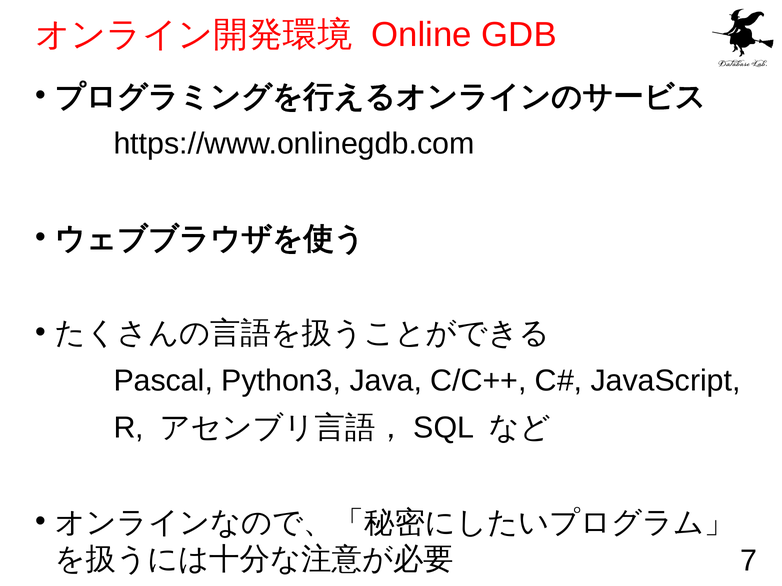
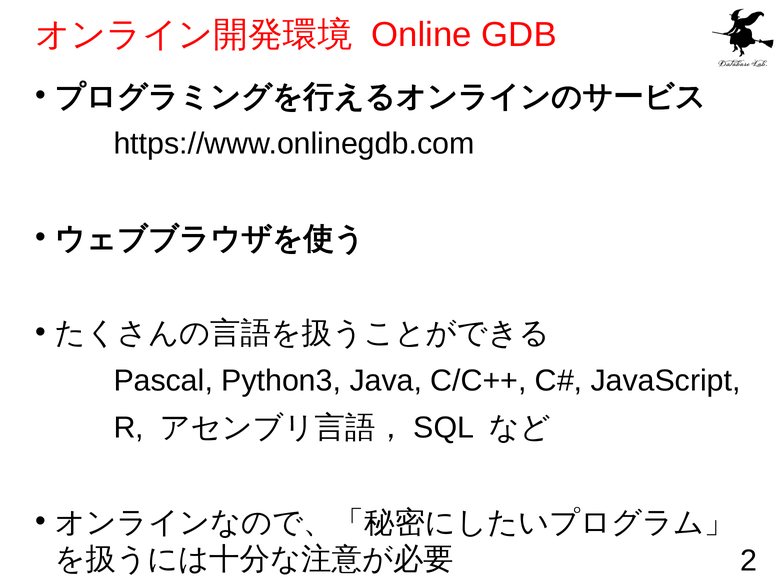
7: 7 -> 2 (749, 561)
